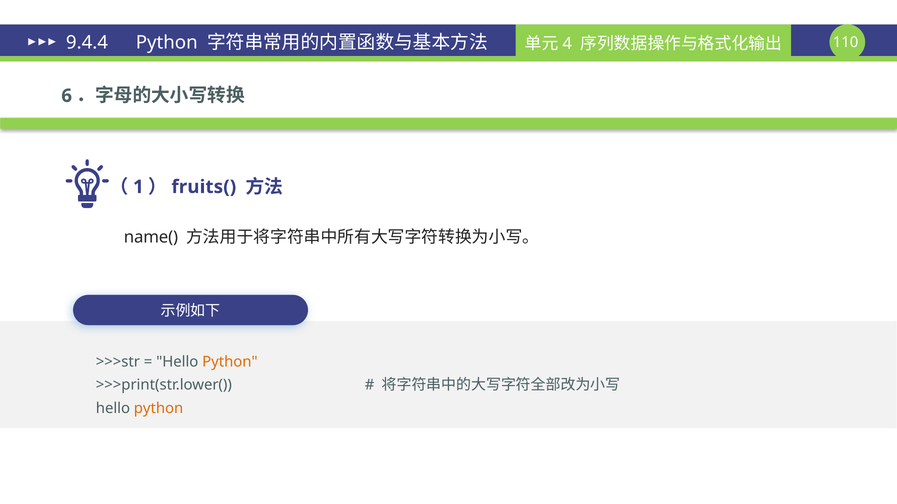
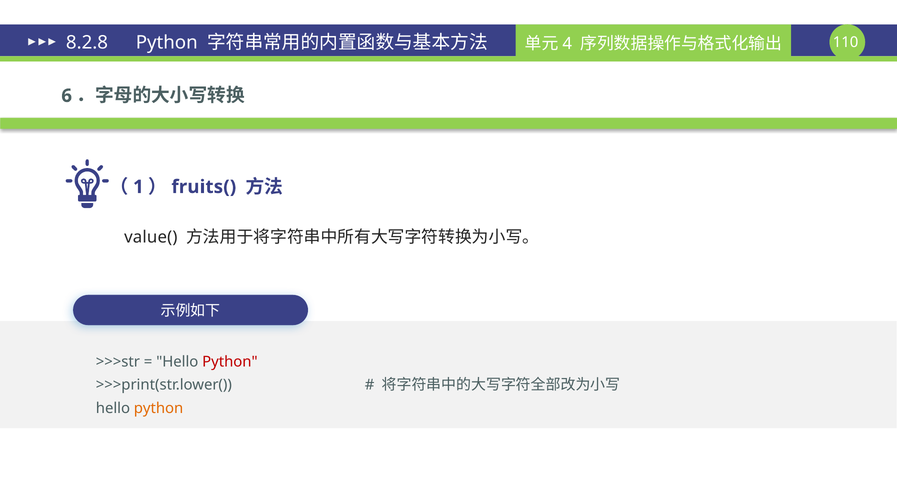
9.4.4: 9.4.4 -> 8.2.8 (87, 43)
name(: name( -> value( (151, 237)
Python colour: orange -> red (230, 362)
